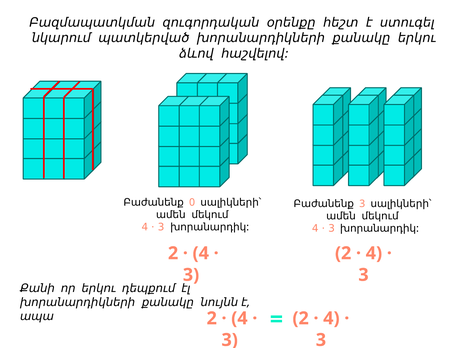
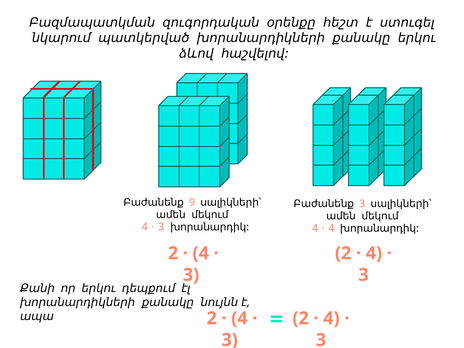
0: 0 -> 9 (192, 202)
3: 3 -> 4 (332, 228)
